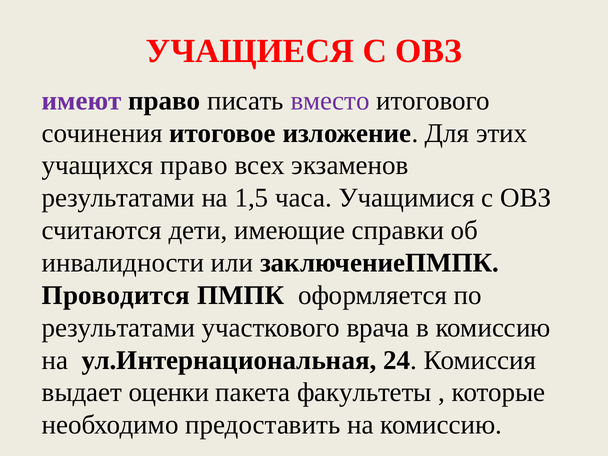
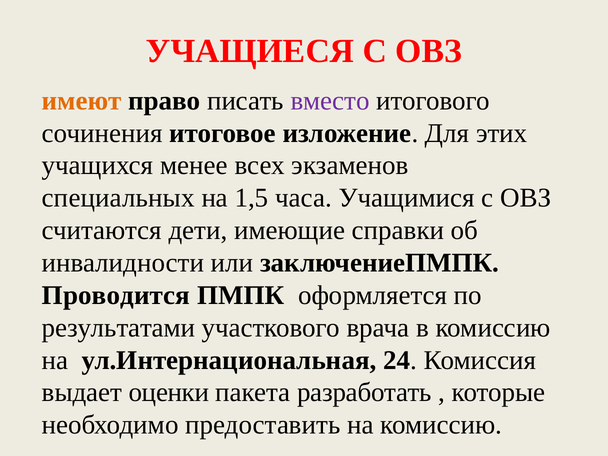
имеют colour: purple -> orange (82, 101)
учащихся право: право -> менее (194, 166)
результатами: результатами -> специальных (118, 198)
факультеты: факультеты -> разработать (364, 393)
